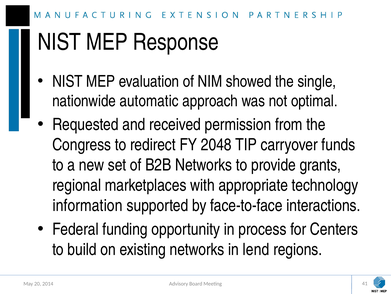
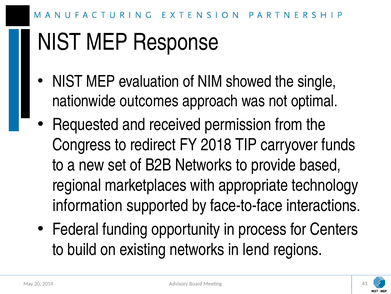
automatic: automatic -> outcomes (149, 101)
2048: 2048 -> 2018 (216, 144)
grants: grants -> based (320, 165)
